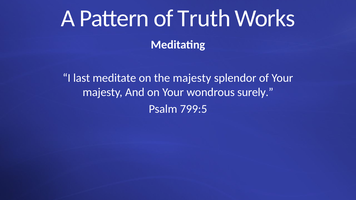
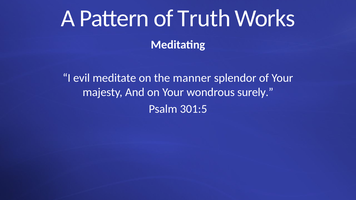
last: last -> evil (82, 78)
the majesty: majesty -> manner (192, 78)
799:5: 799:5 -> 301:5 (194, 109)
